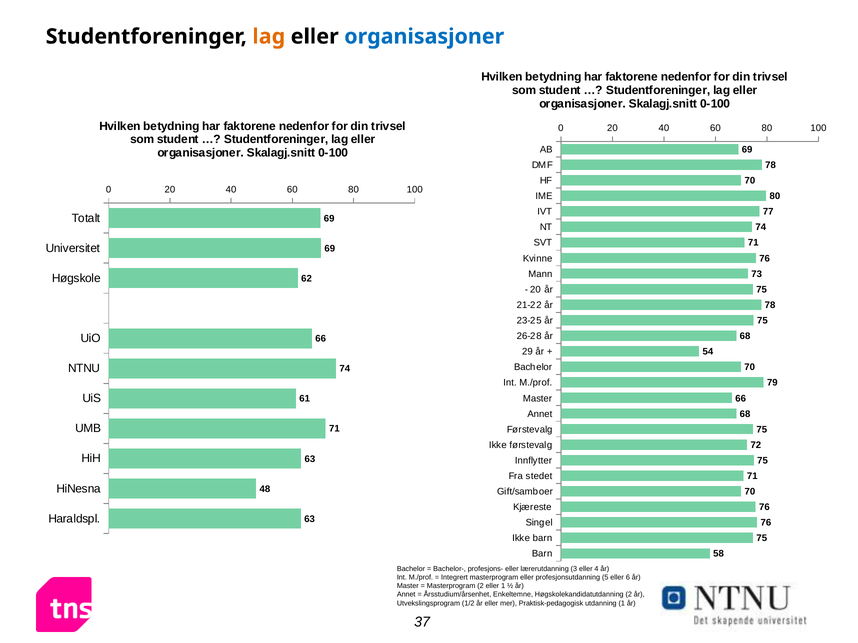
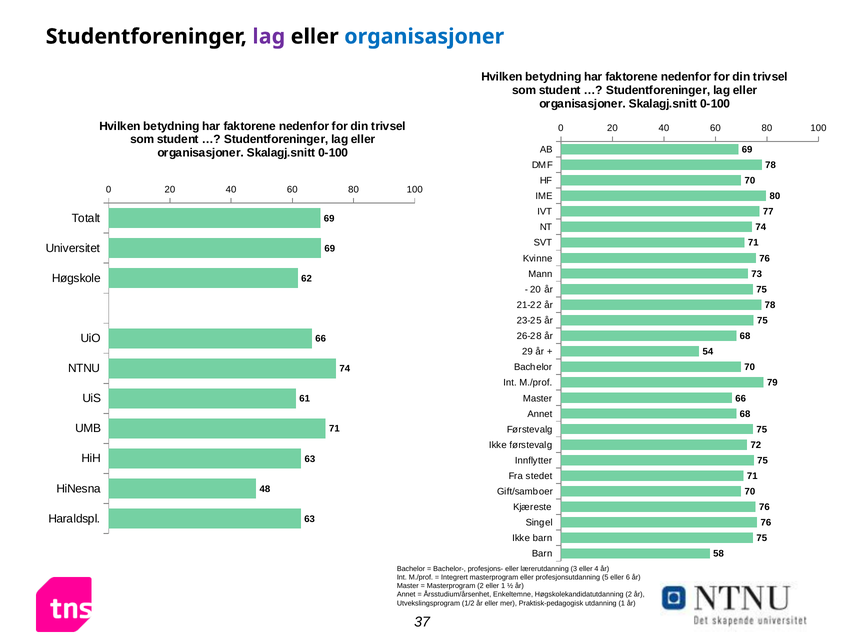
lag colour: orange -> purple (269, 37)
